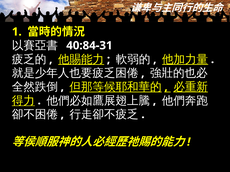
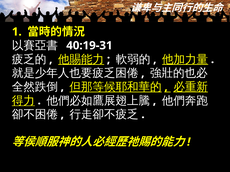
40:84-31: 40:84-31 -> 40:19-31 (89, 46)
